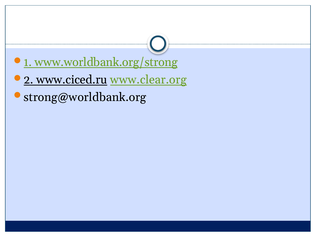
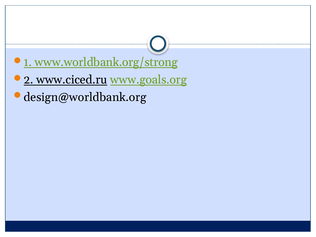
www.clear.org: www.clear.org -> www.goals.org (148, 80)
strong@worldbank.org: strong@worldbank.org -> design@worldbank.org (85, 97)
